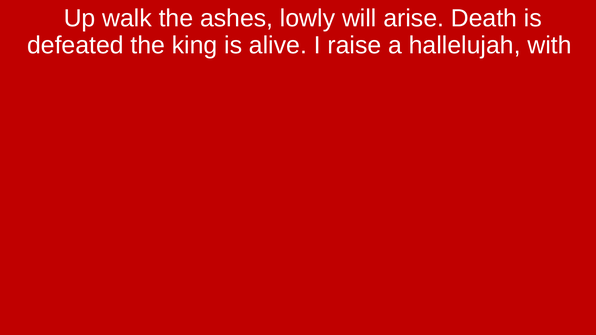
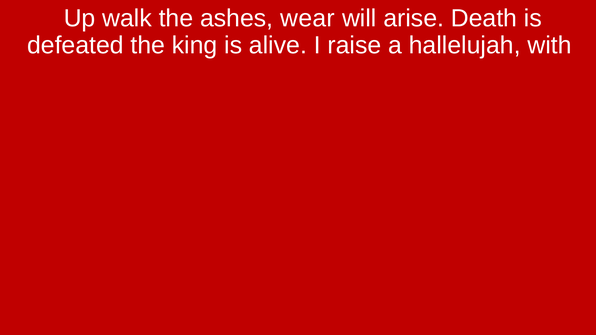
lowly: lowly -> wear (307, 18)
